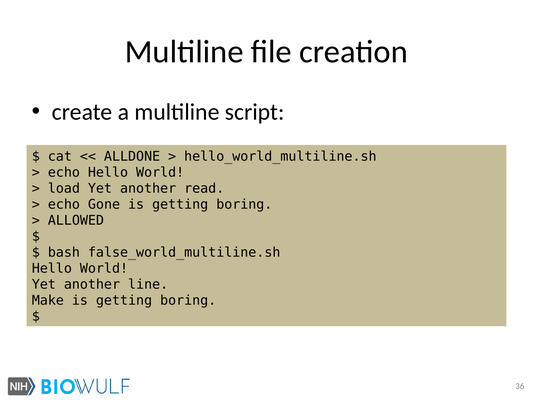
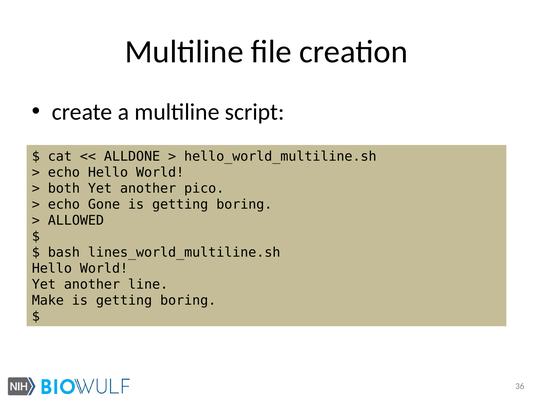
load: load -> both (64, 188)
read: read -> pico (204, 188)
false_world_multiline.sh: false_world_multiline.sh -> lines_world_multiline.sh (184, 252)
